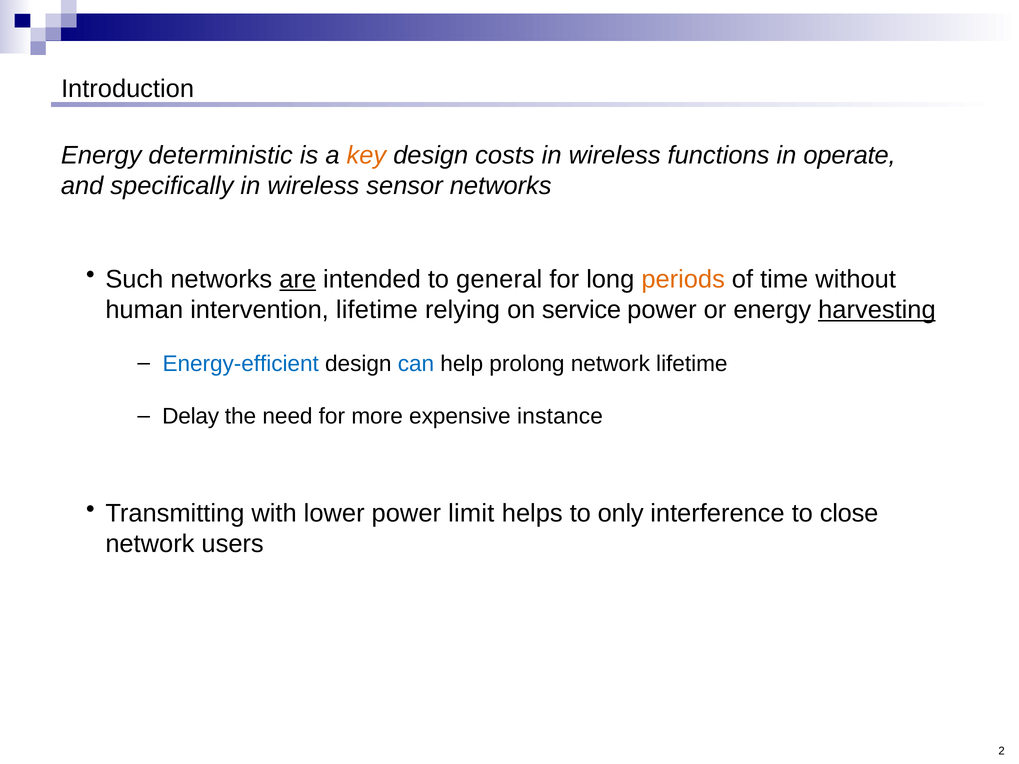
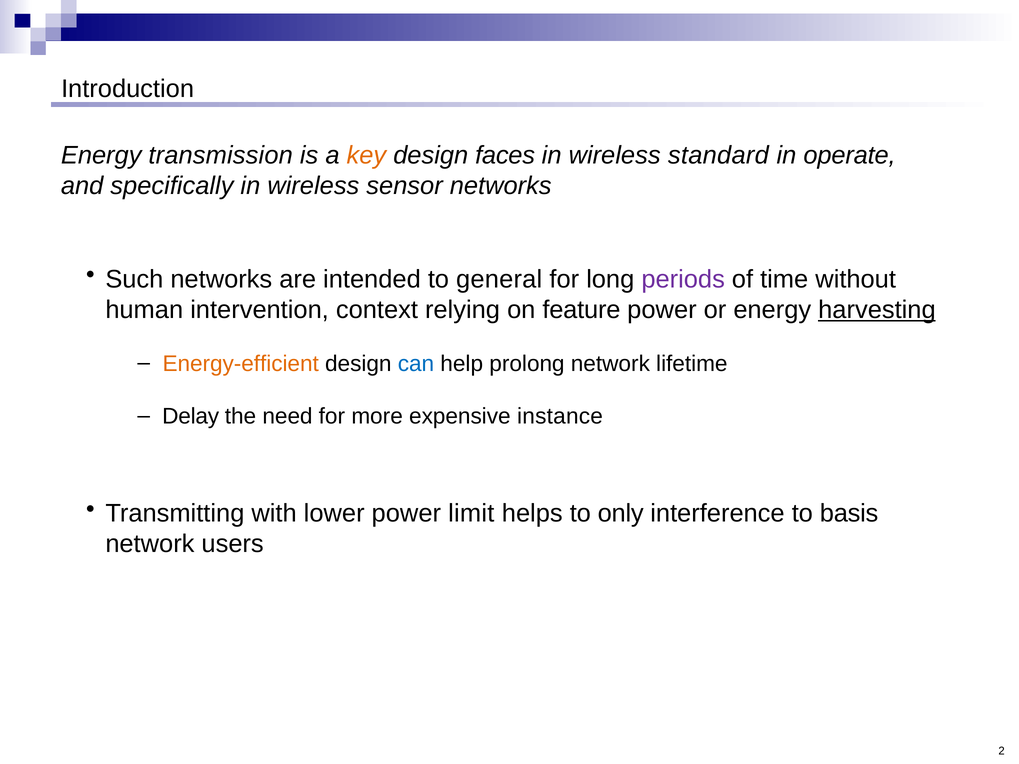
deterministic: deterministic -> transmission (221, 155)
costs: costs -> faces (505, 155)
functions: functions -> standard (718, 155)
are underline: present -> none (298, 279)
periods colour: orange -> purple (683, 279)
intervention lifetime: lifetime -> context (377, 310)
service: service -> feature (581, 310)
Energy-efficient colour: blue -> orange (241, 364)
close: close -> basis (849, 514)
